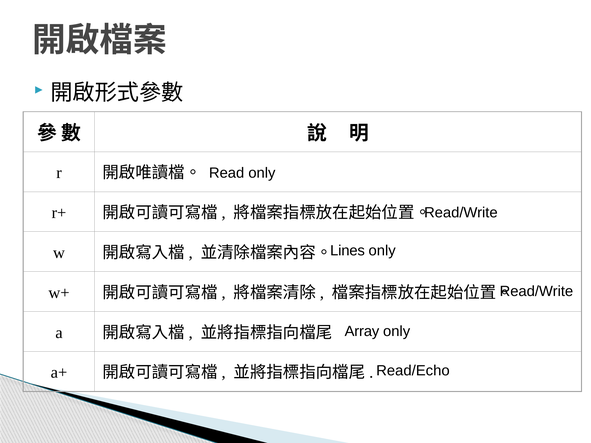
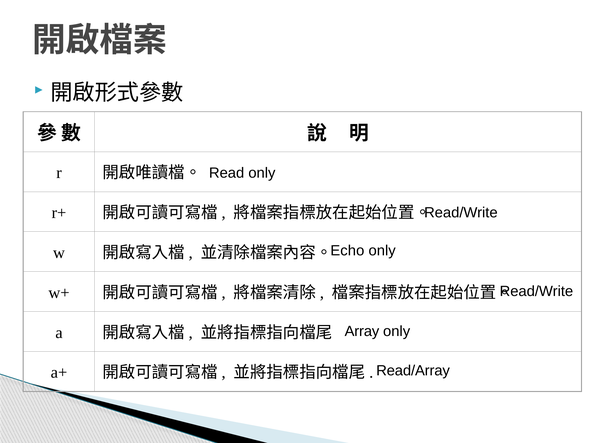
Lines: Lines -> Echo (347, 251)
Read/Echo: Read/Echo -> Read/Array (413, 371)
